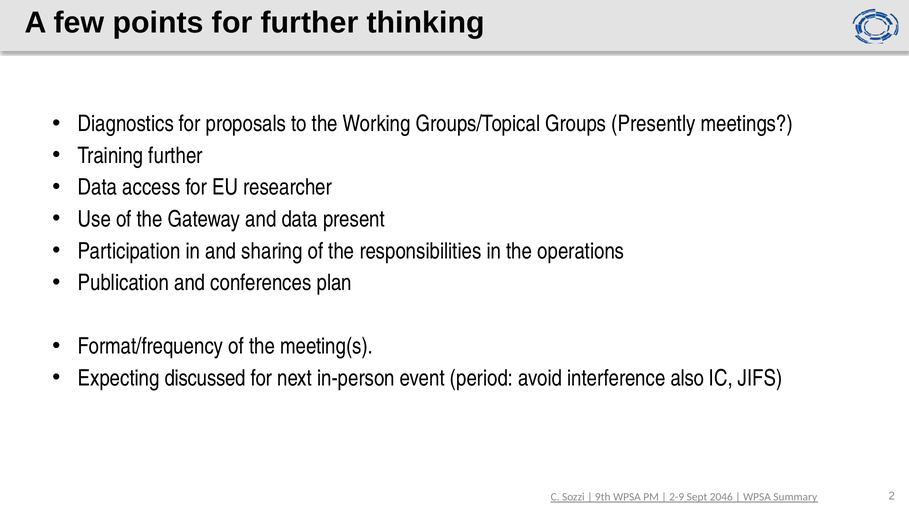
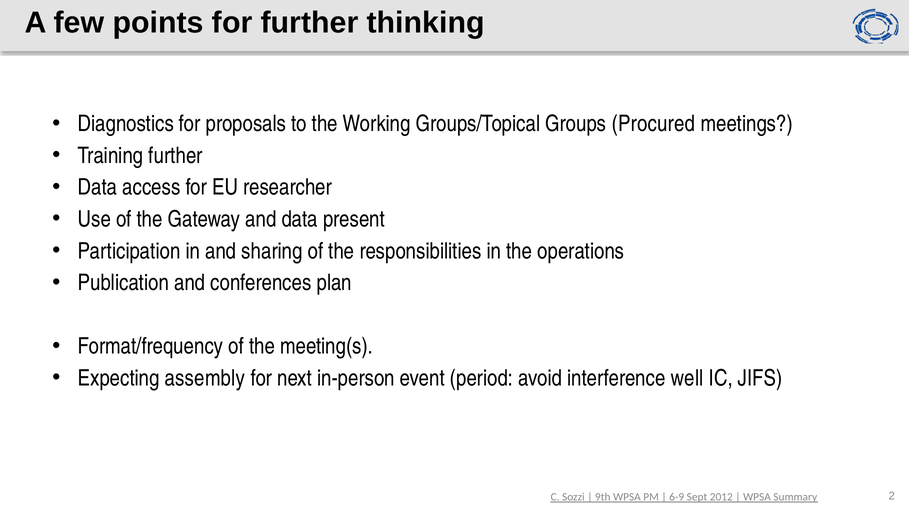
Presently: Presently -> Procured (653, 124)
discussed: discussed -> assembly (205, 378)
also: also -> well (687, 378)
2-9: 2-9 -> 6-9 (677, 497)
2046: 2046 -> 2012 (721, 497)
